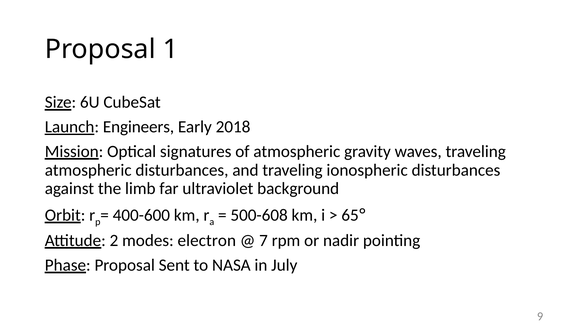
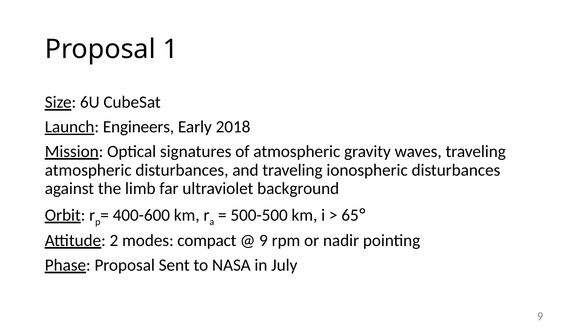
500-608: 500-608 -> 500-500 (259, 215)
electron: electron -> compact (207, 240)
7: 7 -> 9 (263, 240)
